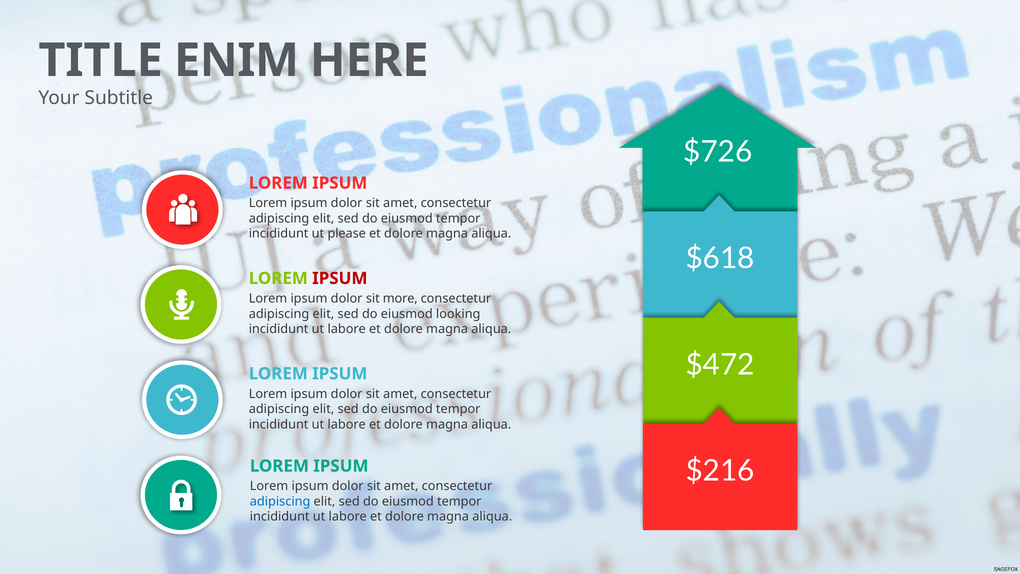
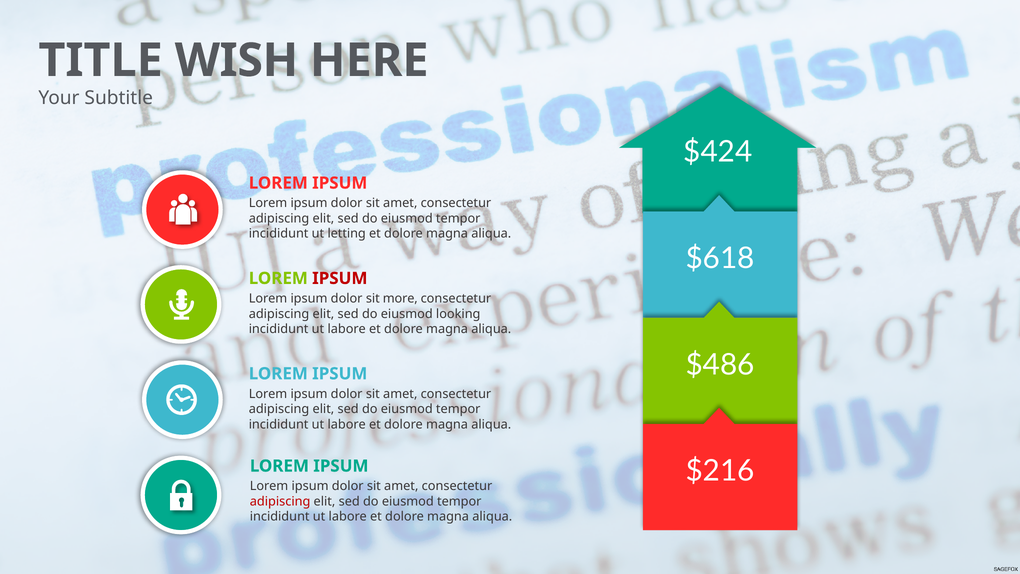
ENIM: ENIM -> WISH (237, 61)
$726: $726 -> $424 (718, 152)
please: please -> letting (347, 234)
$472: $472 -> $486 (720, 365)
adipiscing colour: blue -> red (280, 501)
